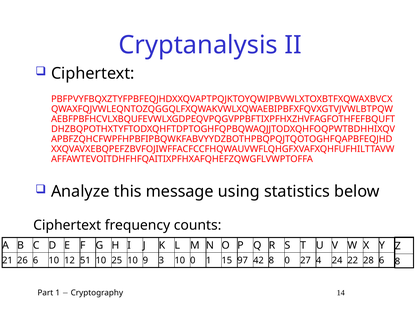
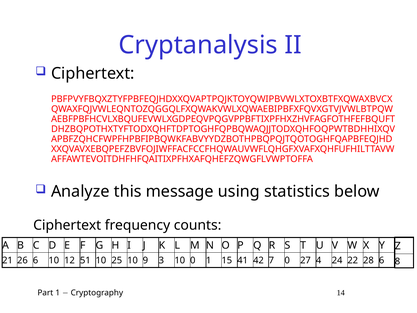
97: 97 -> 41 (243, 260)
42 8: 8 -> 7 (271, 260)
